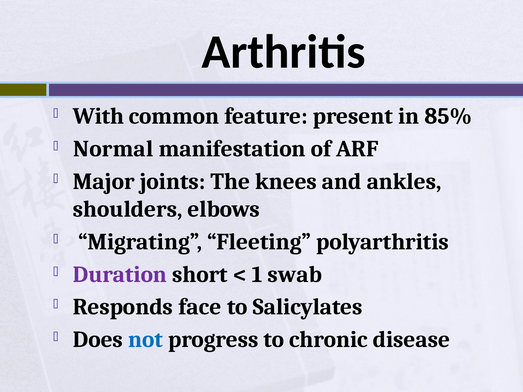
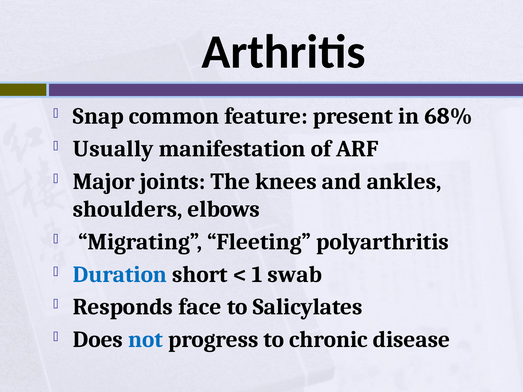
With: With -> Snap (98, 116)
85%: 85% -> 68% (448, 116)
Normal: Normal -> Usually (113, 149)
Duration colour: purple -> blue (120, 275)
